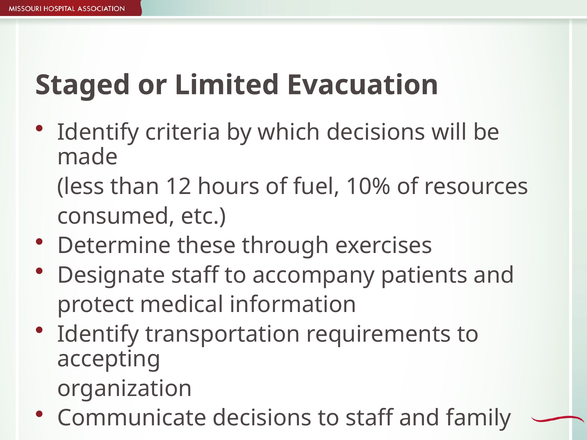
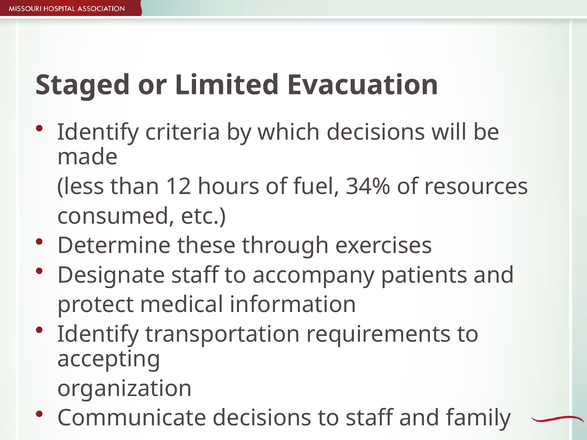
10%: 10% -> 34% (368, 187)
